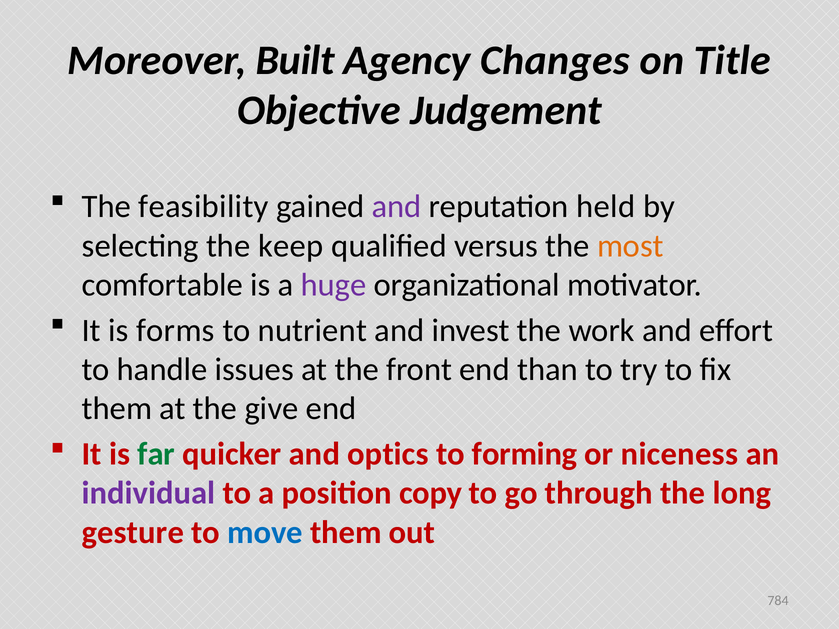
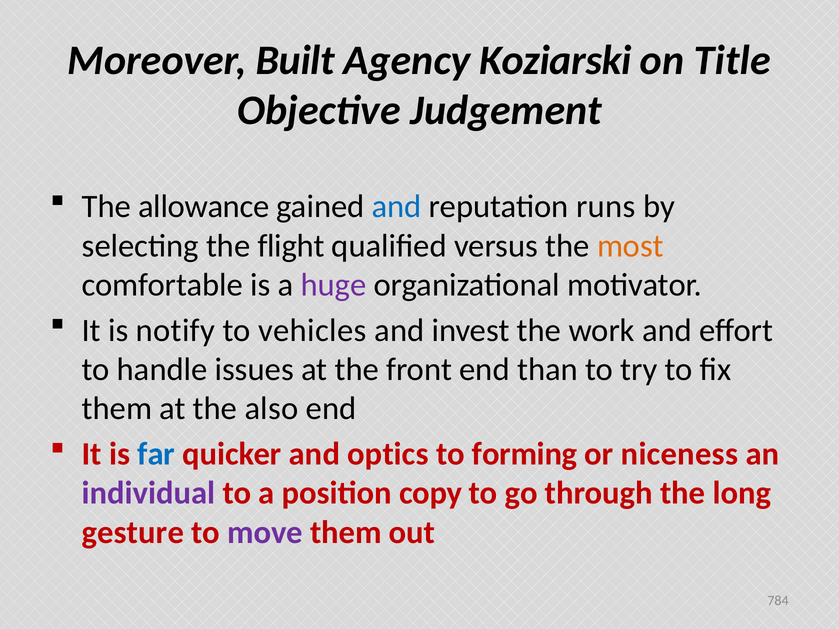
Changes: Changes -> Koziarski (555, 60)
feasibility: feasibility -> allowance (204, 207)
and colour: purple -> blue (397, 207)
held: held -> runs (606, 207)
keep: keep -> flight (291, 246)
forms: forms -> notify (175, 331)
nutrient: nutrient -> vehicles (312, 331)
give: give -> also (271, 409)
far colour: green -> blue (156, 454)
move colour: blue -> purple (265, 532)
